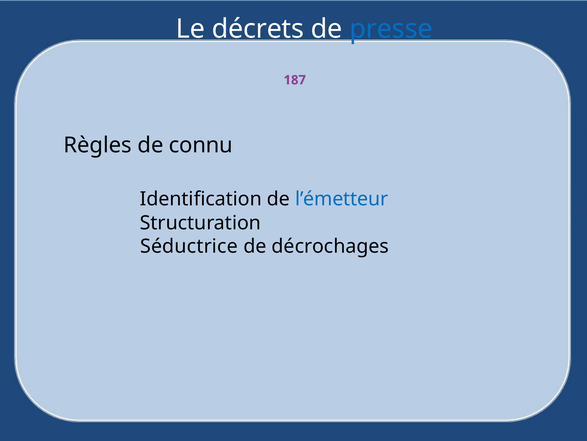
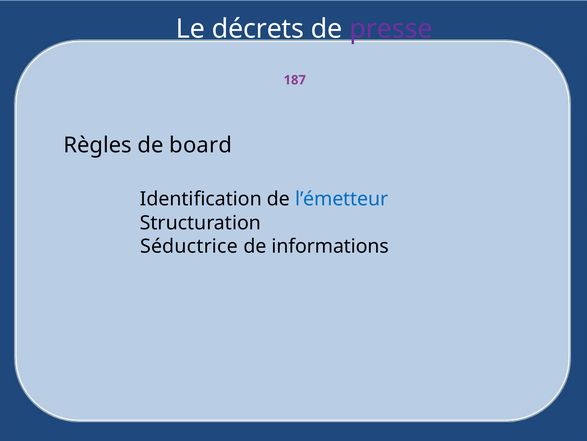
presse colour: blue -> purple (391, 29)
connu: connu -> board (201, 145)
décrochages: décrochages -> informations (330, 246)
